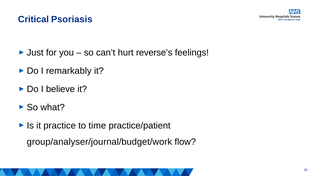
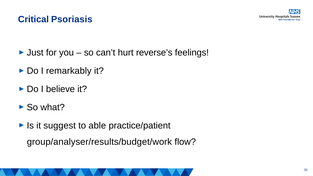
practice: practice -> suggest (60, 126)
time: time -> able (97, 126)
group/analyser/journal/budget/work: group/analyser/journal/budget/work -> group/analyser/results/budget/work (99, 142)
